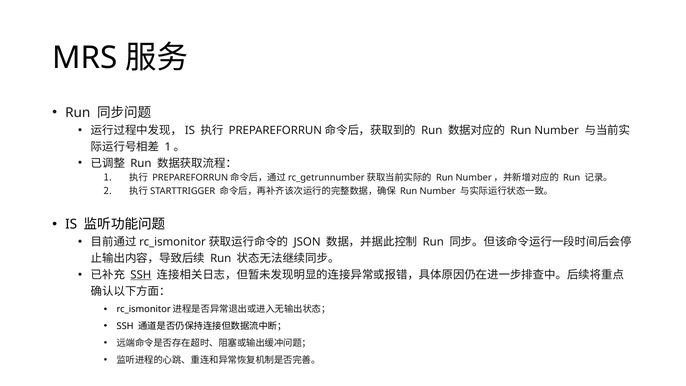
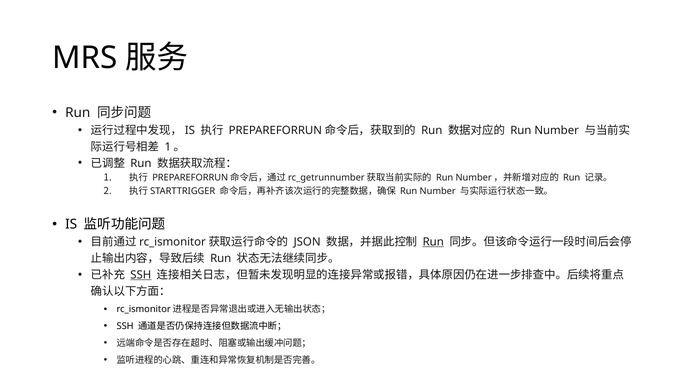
Run underline: none -> present (433, 242)
